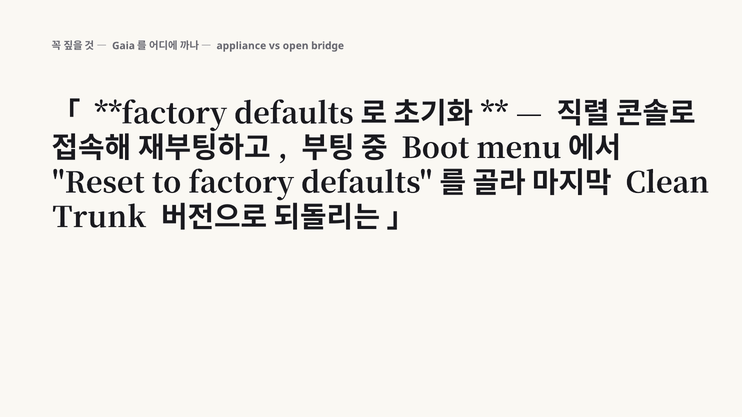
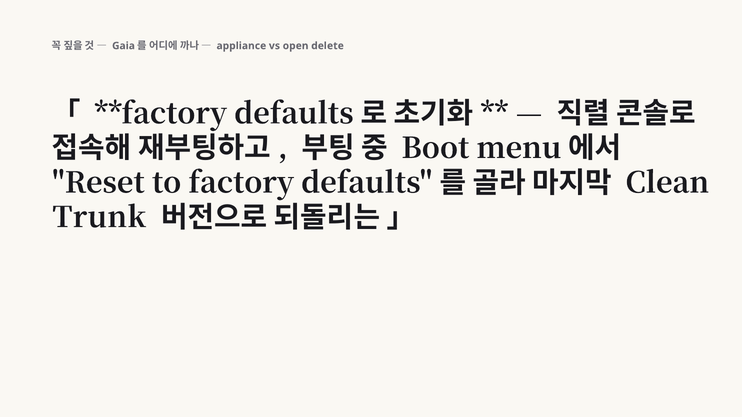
bridge: bridge -> delete (328, 46)
